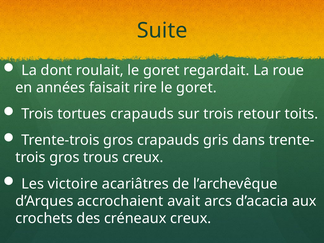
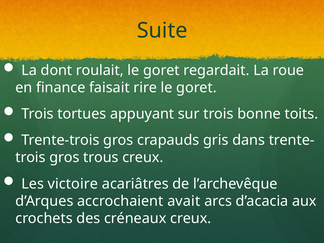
années: années -> finance (61, 88)
tortues crapauds: crapauds -> appuyant (142, 114)
retour: retour -> bonne (259, 114)
